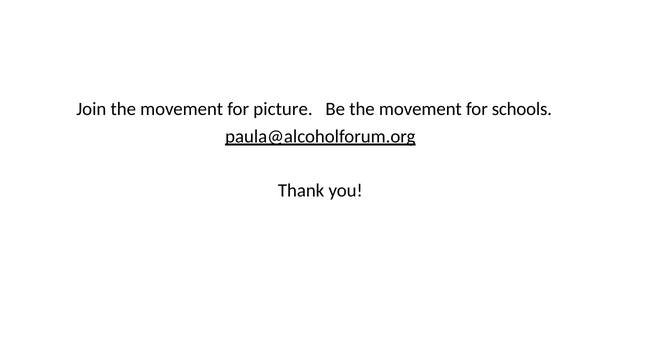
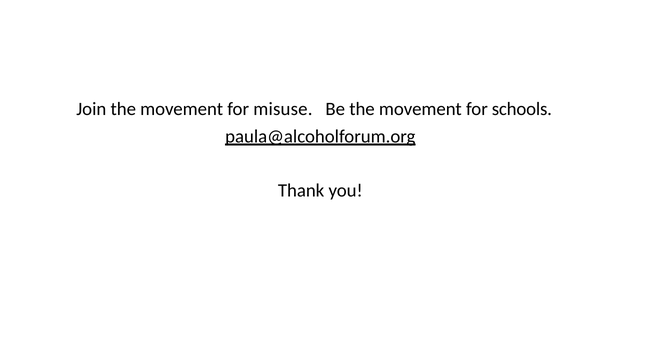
picture: picture -> misuse (283, 109)
